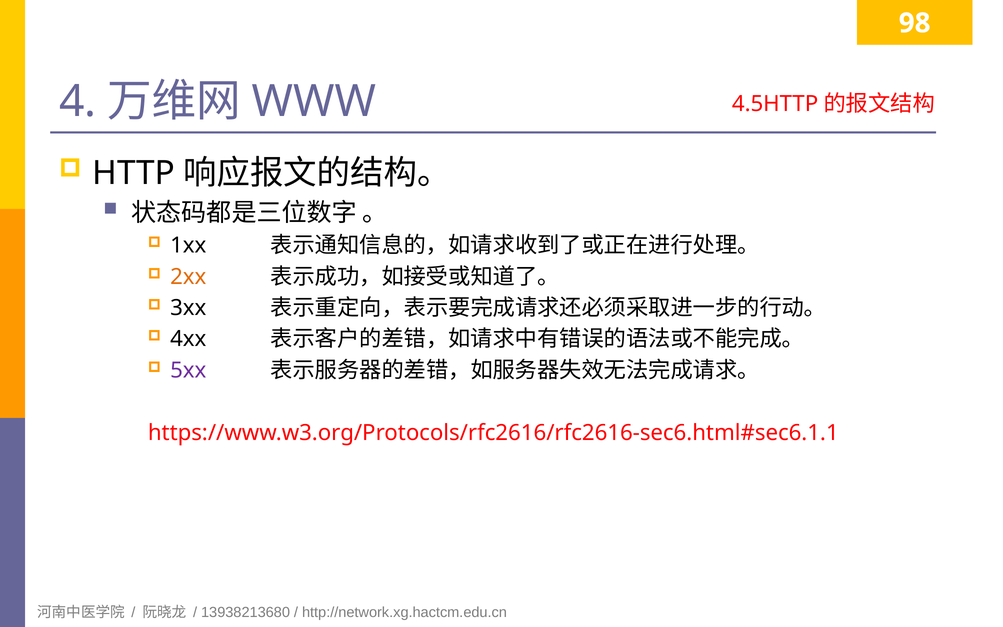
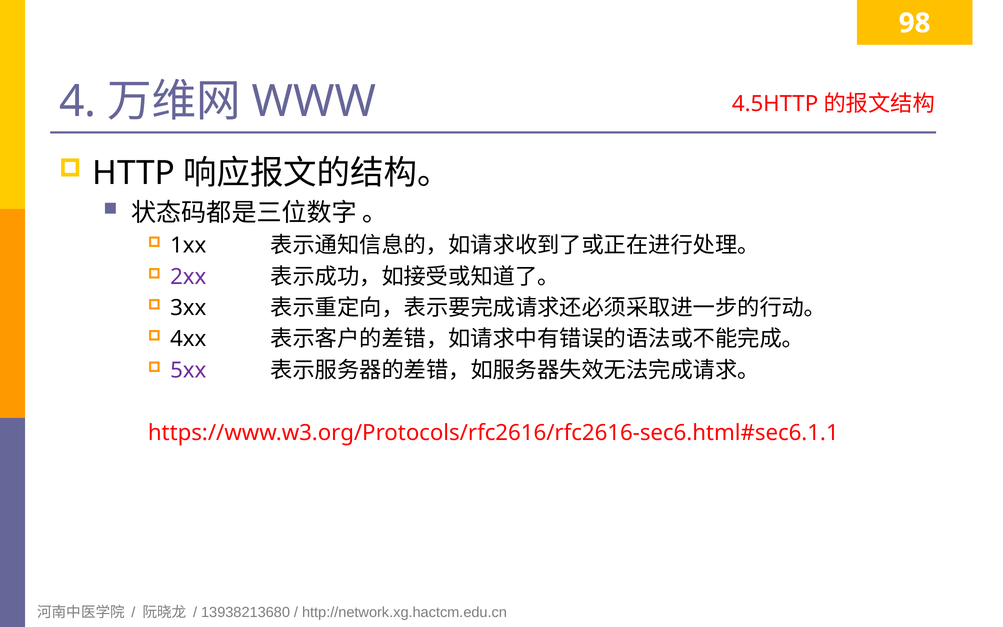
2xx colour: orange -> purple (188, 277)
